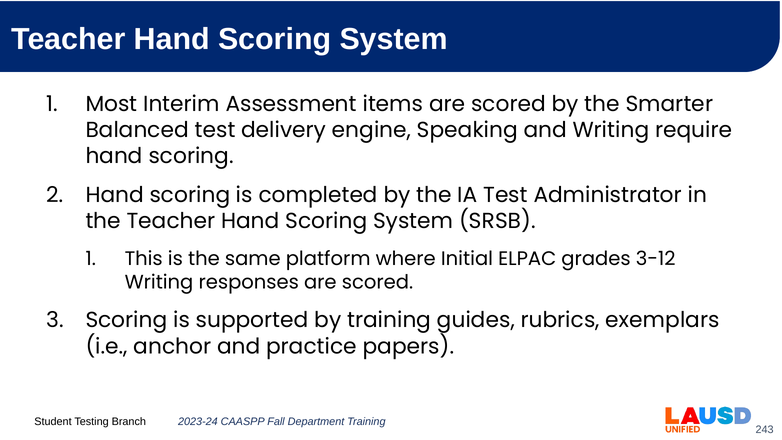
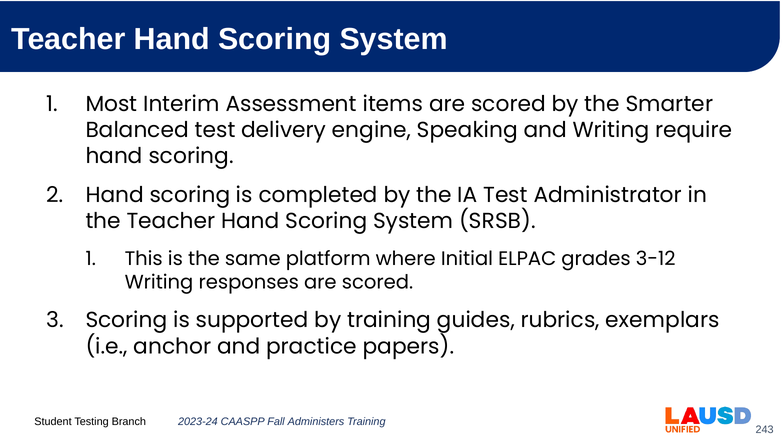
Department: Department -> Administers (316, 422)
